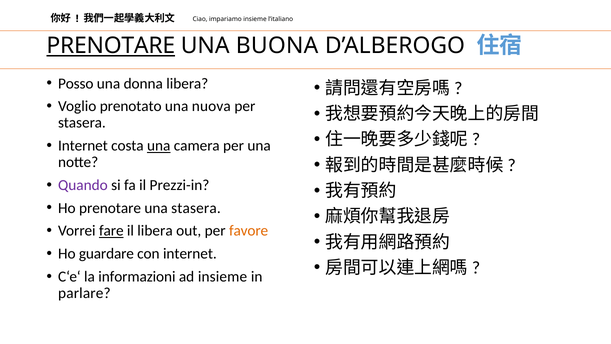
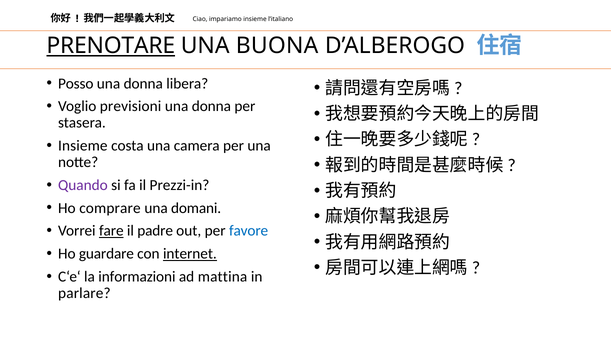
prenotato: prenotato -> previsioni (131, 106)
nuova: nuova -> donna (211, 106)
Internet: Internet -> Insieme (83, 146)
una underline: present -> none (159, 146)
Ho prenotare: prenotare -> comprare (110, 208)
una stasera: stasera -> domani (196, 208)
il libera: libera -> padre (155, 231)
favore colour: orange -> blue (249, 231)
internet underline: none -> present (190, 254)
ad insieme: insieme -> mattina (223, 276)
